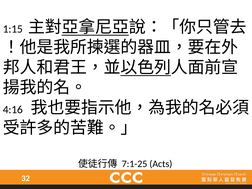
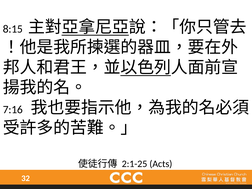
1:15: 1:15 -> 8:15 (13, 29)
4:16: 4:16 -> 7:16 (13, 110)
7:1-25: 7:1-25 -> 2:1-25 (135, 164)
